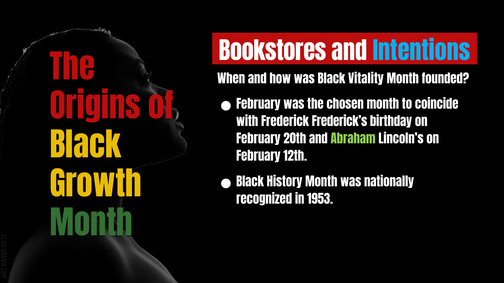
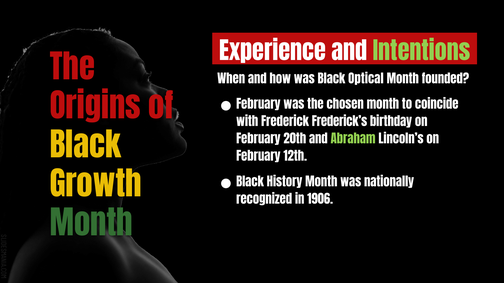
Bookstores: Bookstores -> Experience (272, 52)
Intentions colour: light blue -> light green (422, 52)
Vitality: Vitality -> Optical (366, 79)
1953: 1953 -> 1906 (320, 200)
